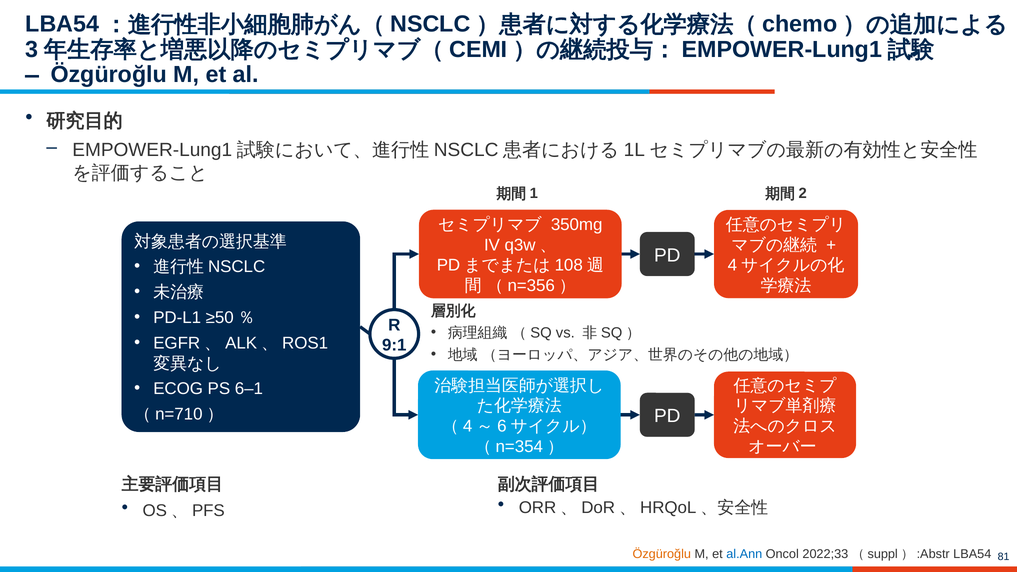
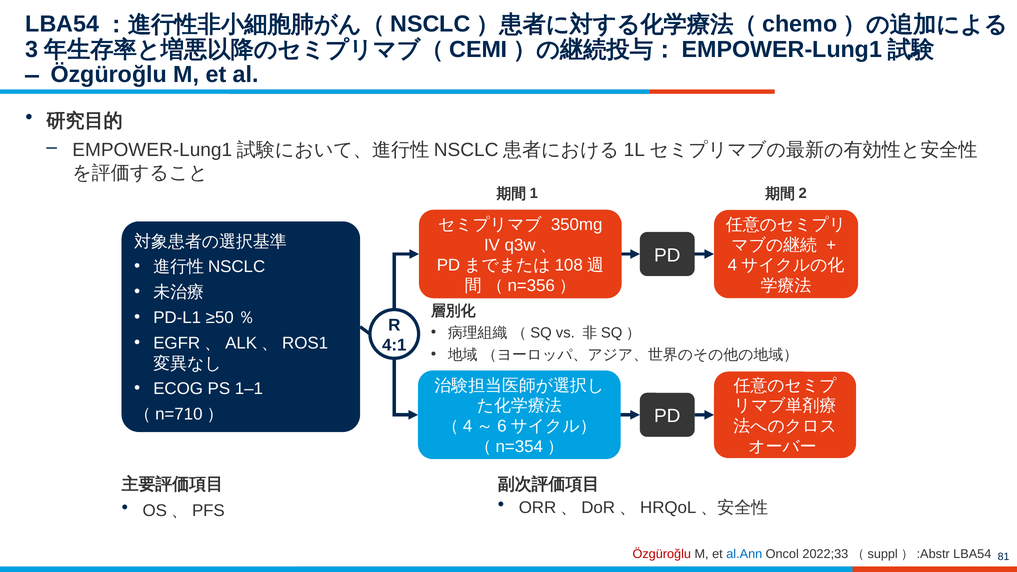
9:1: 9:1 -> 4:1 (394, 345)
6–1: 6–1 -> 1–1 (249, 389)
Özgüroğlu colour: orange -> red (662, 554)
